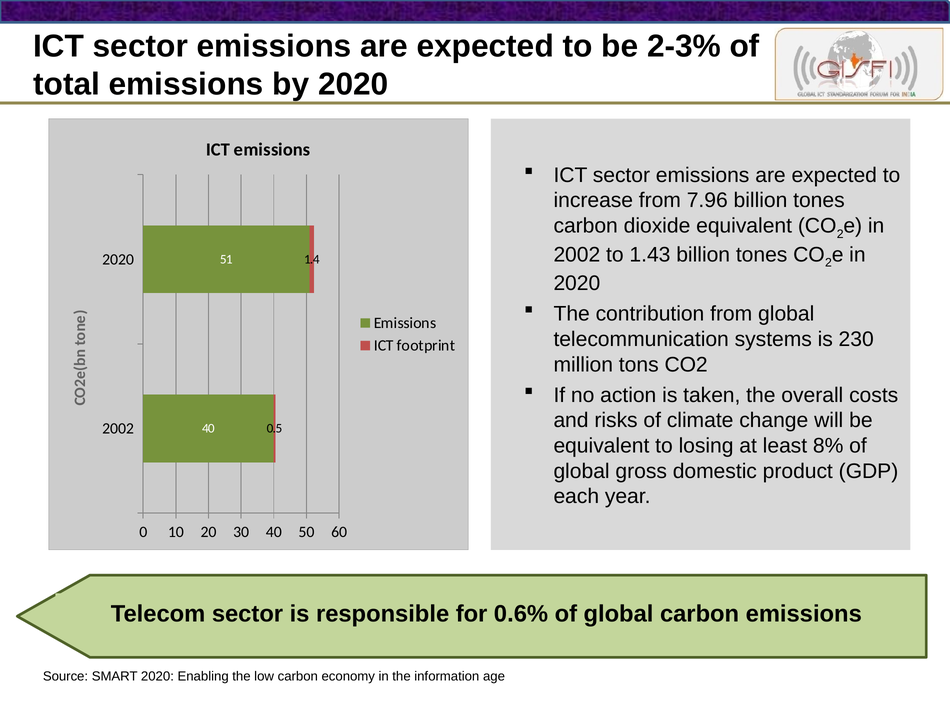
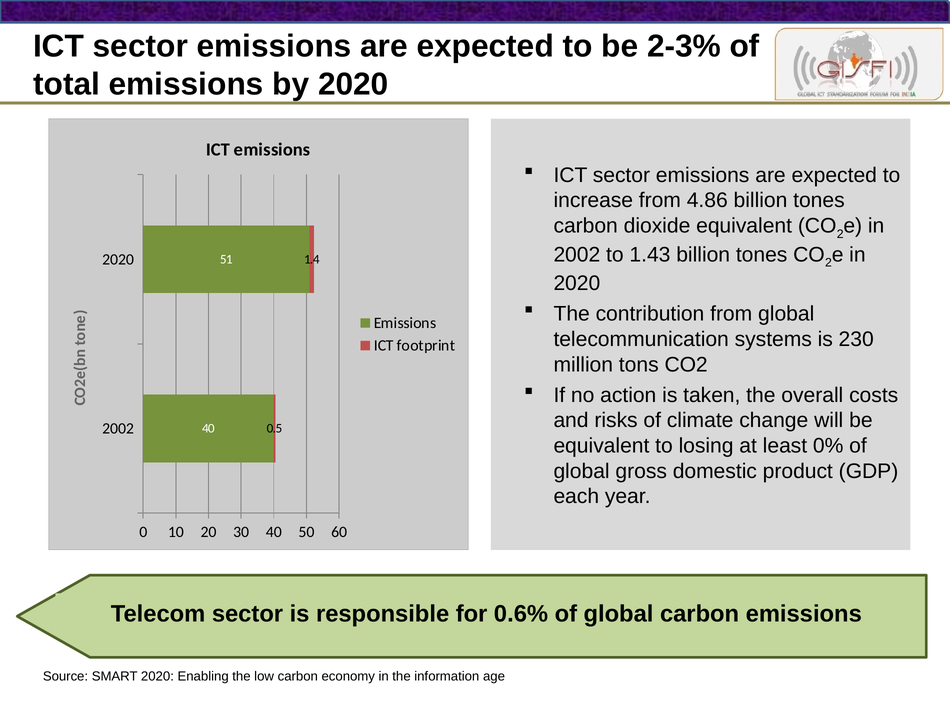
7.96: 7.96 -> 4.86 (707, 201)
8%: 8% -> 0% (828, 446)
